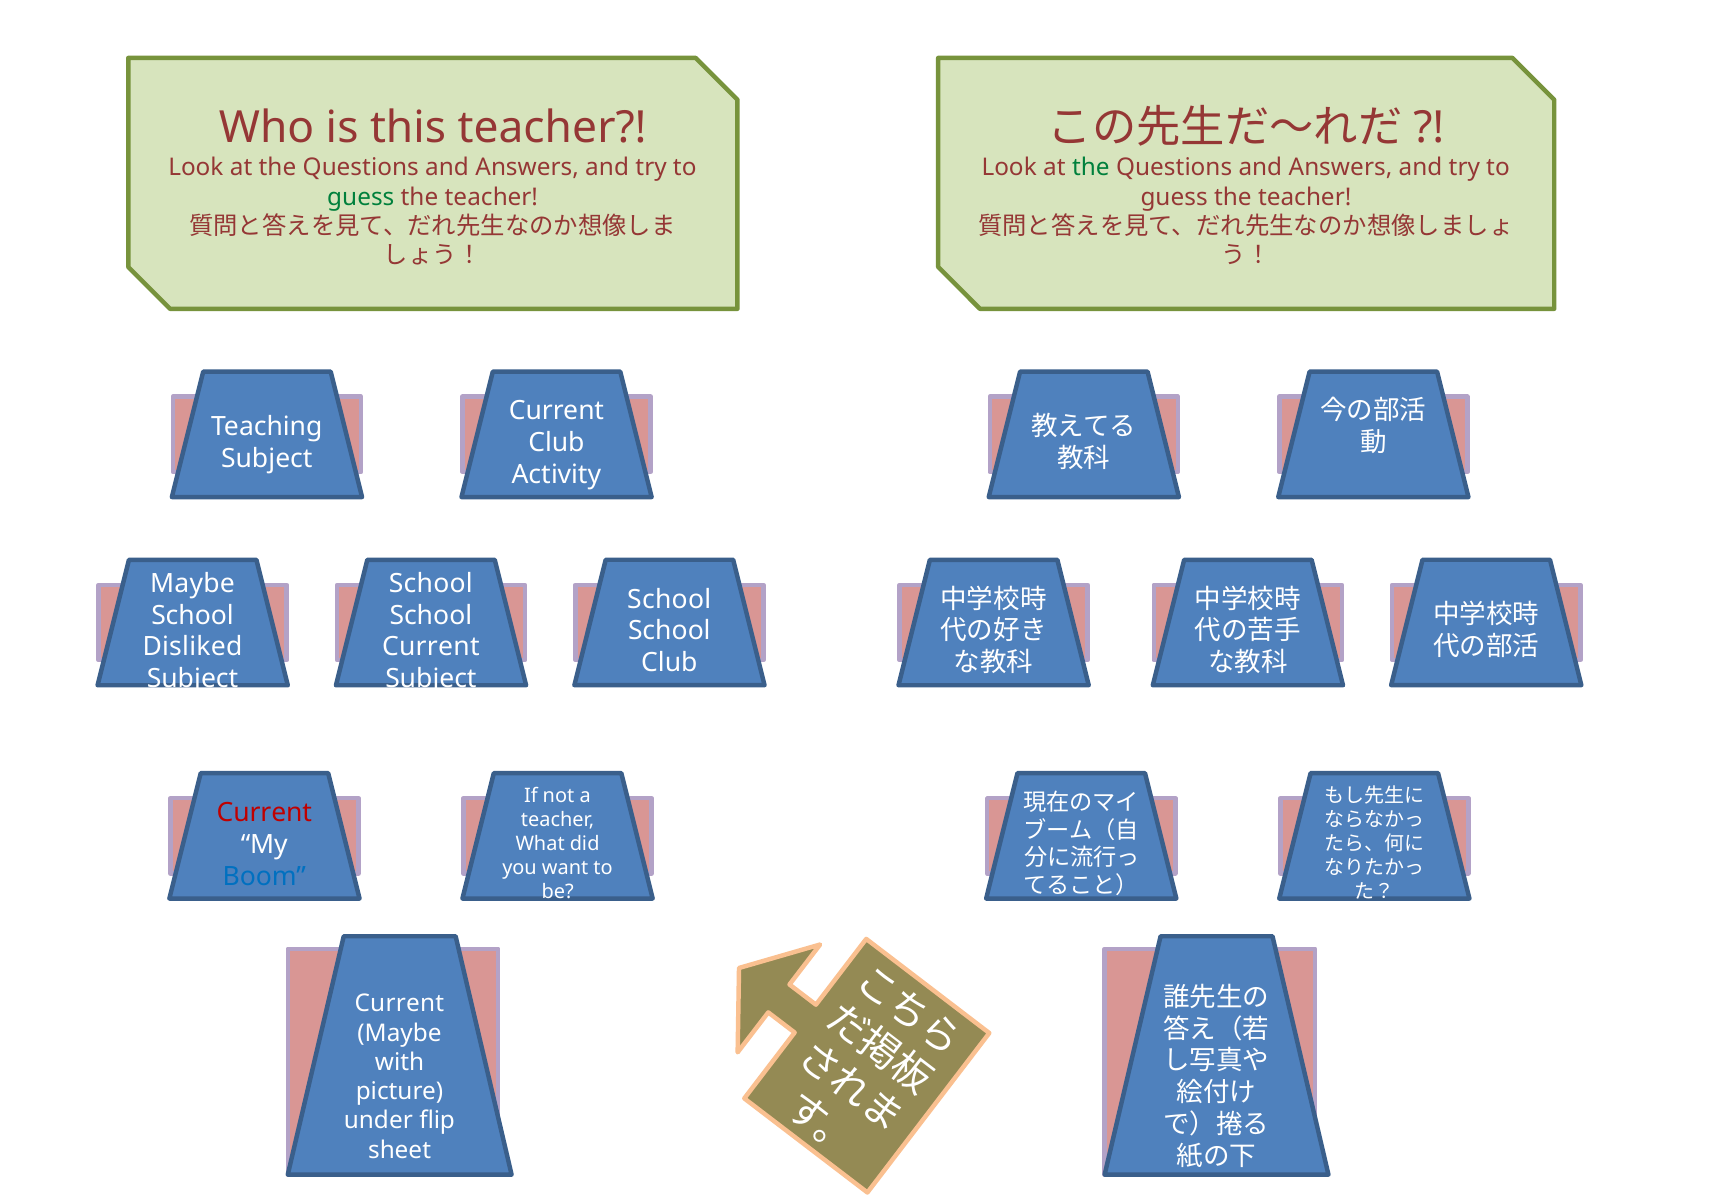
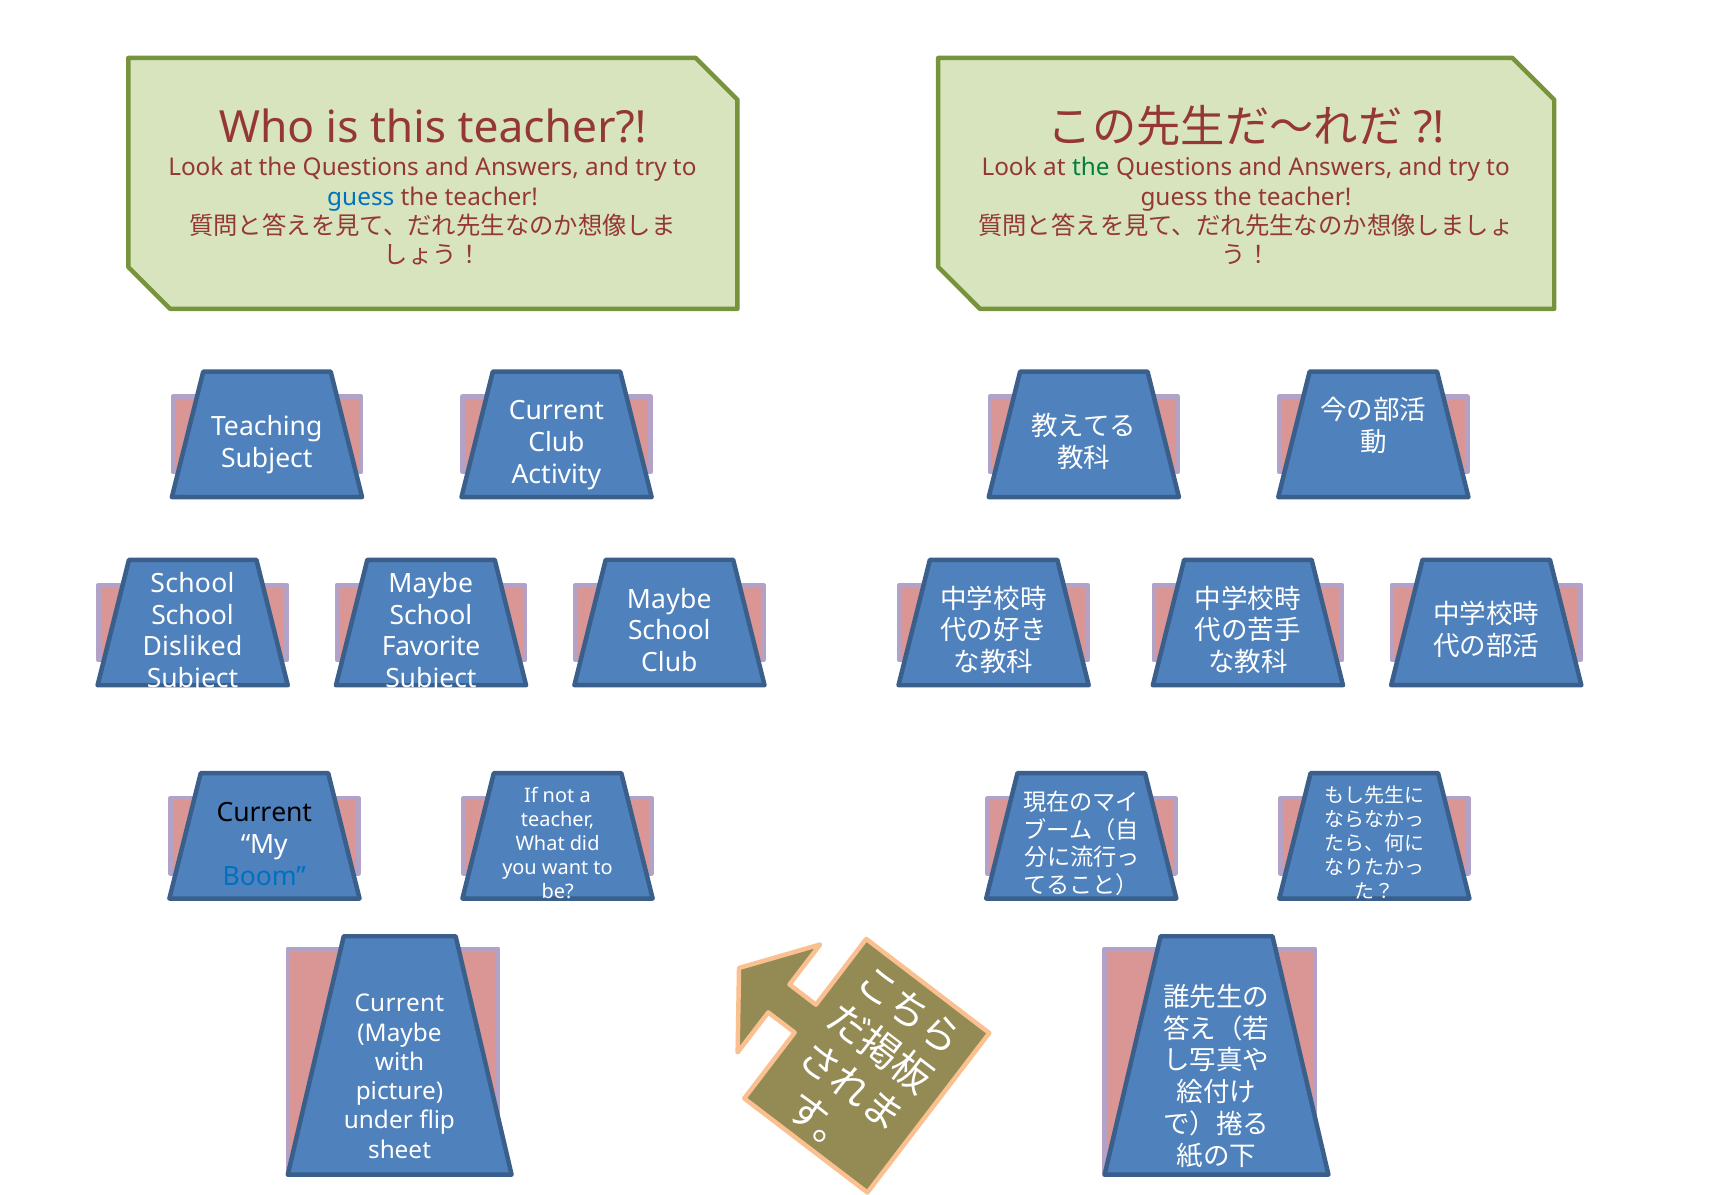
guess colour: green -> blue (361, 197)
Maybe: Maybe -> School (192, 583)
School: School -> Maybe (431, 583)
School: School -> Maybe (669, 599)
Current: Current -> Favorite (431, 647)
Current colour: red -> black (264, 813)
